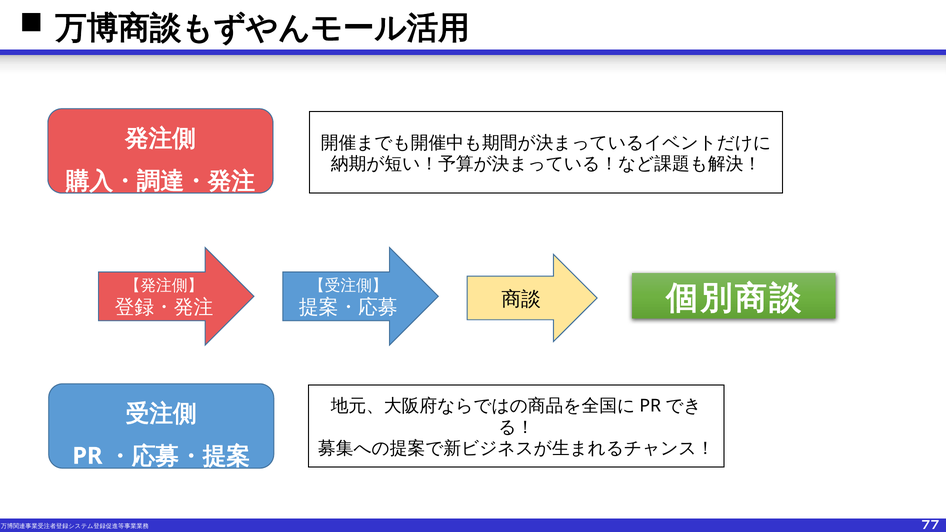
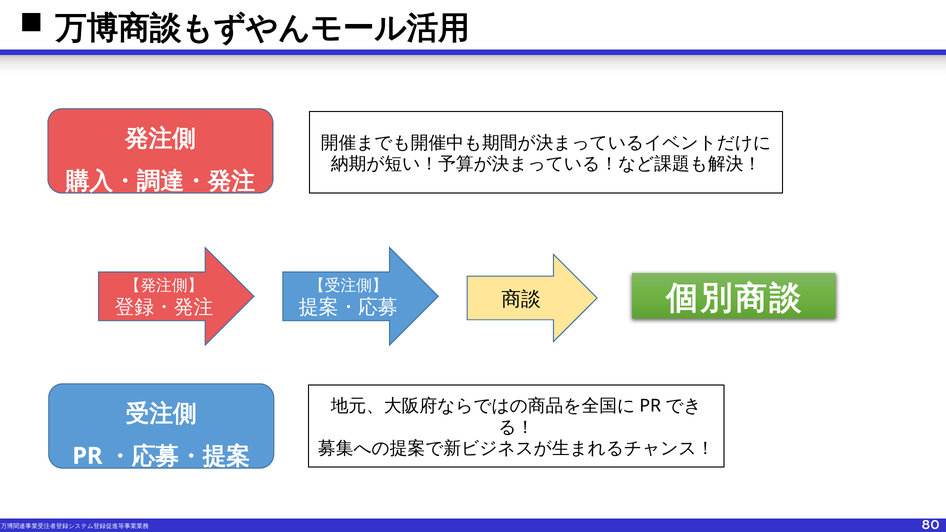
77: 77 -> 80 (930, 525)
